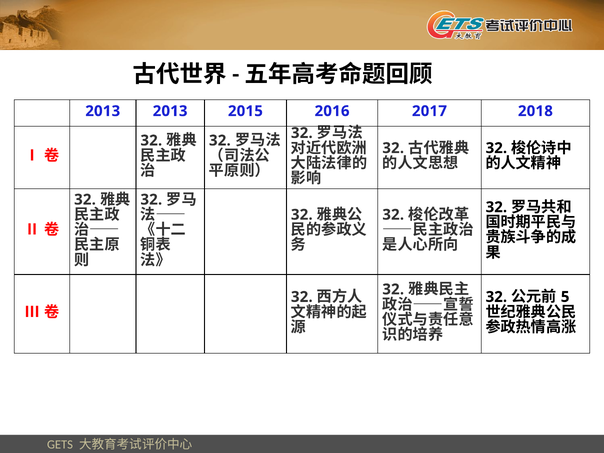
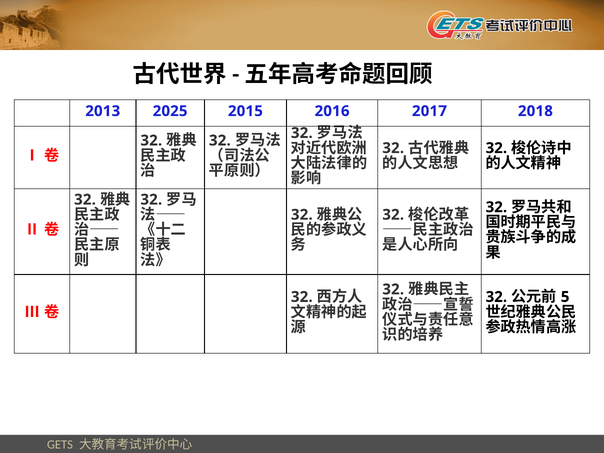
2013 2013: 2013 -> 2025 (170, 111)
